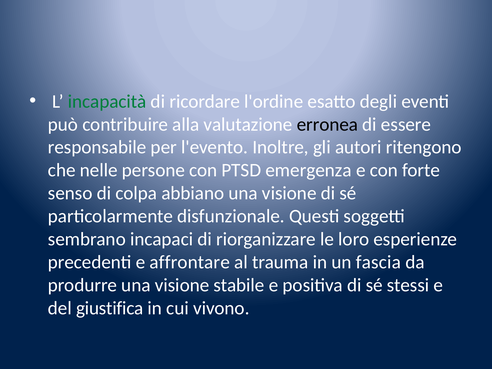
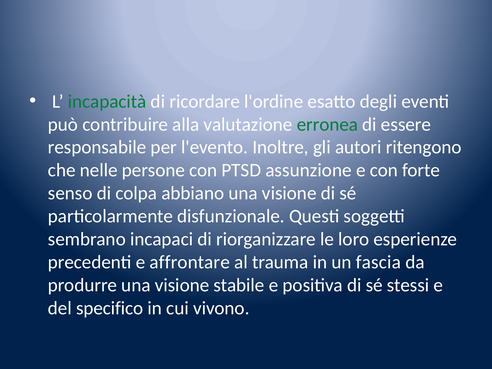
erronea colour: black -> green (327, 124)
emergenza: emergenza -> assunzione (309, 170)
giustifica: giustifica -> specifico (110, 308)
